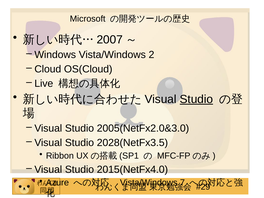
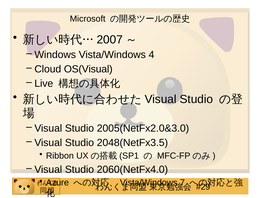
2: 2 -> 4 (151, 55)
OS(Cloud: OS(Cloud -> OS(Visual (88, 69)
Studio underline: present -> none (196, 99)
2028(NetFx3.5: 2028(NetFx3.5 -> 2048(NetFx3.5 (132, 143)
2015(NetFx4.0: 2015(NetFx4.0 -> 2060(NetFx4.0 (132, 169)
